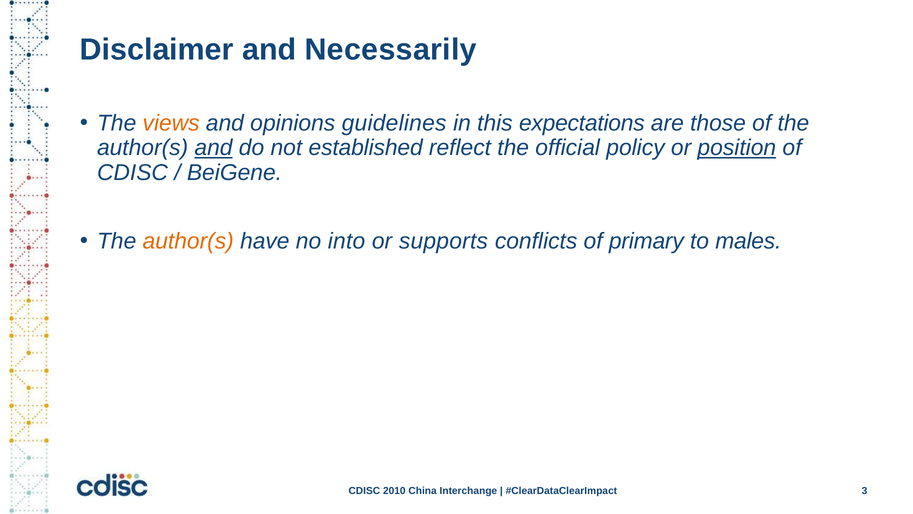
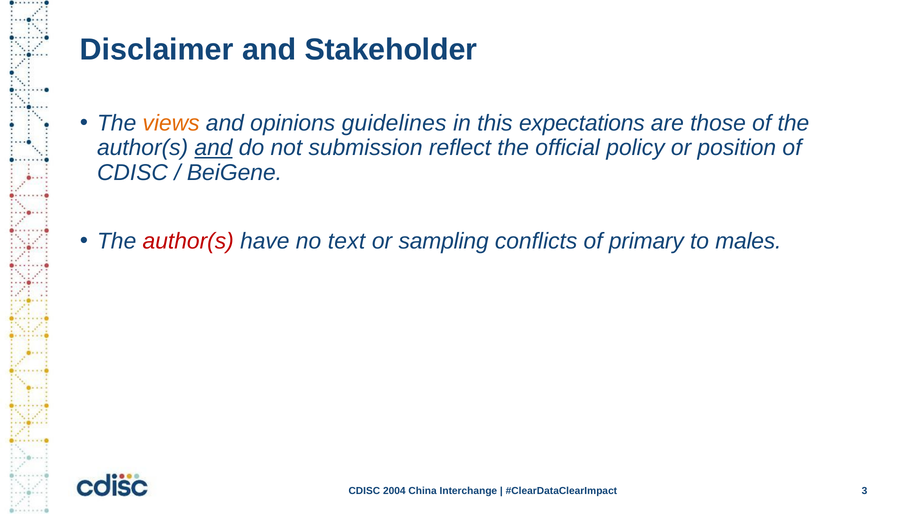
Necessarily: Necessarily -> Stakeholder (391, 49)
established: established -> submission (366, 148)
position underline: present -> none (737, 148)
author(s colour: orange -> red (188, 241)
into: into -> text (347, 241)
supports: supports -> sampling (444, 241)
2010: 2010 -> 2004 (394, 490)
